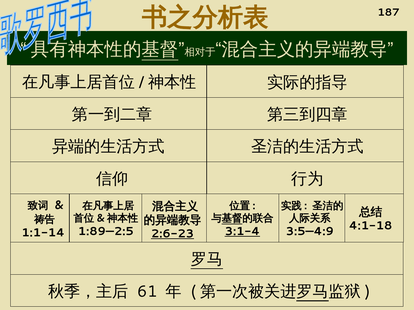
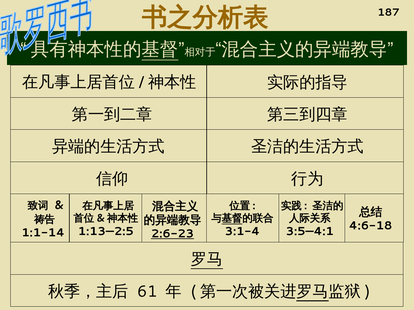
4:1-18: 4:1-18 -> 4:6-18 (371, 226)
1:89—2:5: 1:89—2:5 -> 1:13—2:5 (106, 232)
3:1-4 underline: present -> none (242, 232)
3:5—4:9: 3:5—4:9 -> 3:5—4:1 (310, 232)
